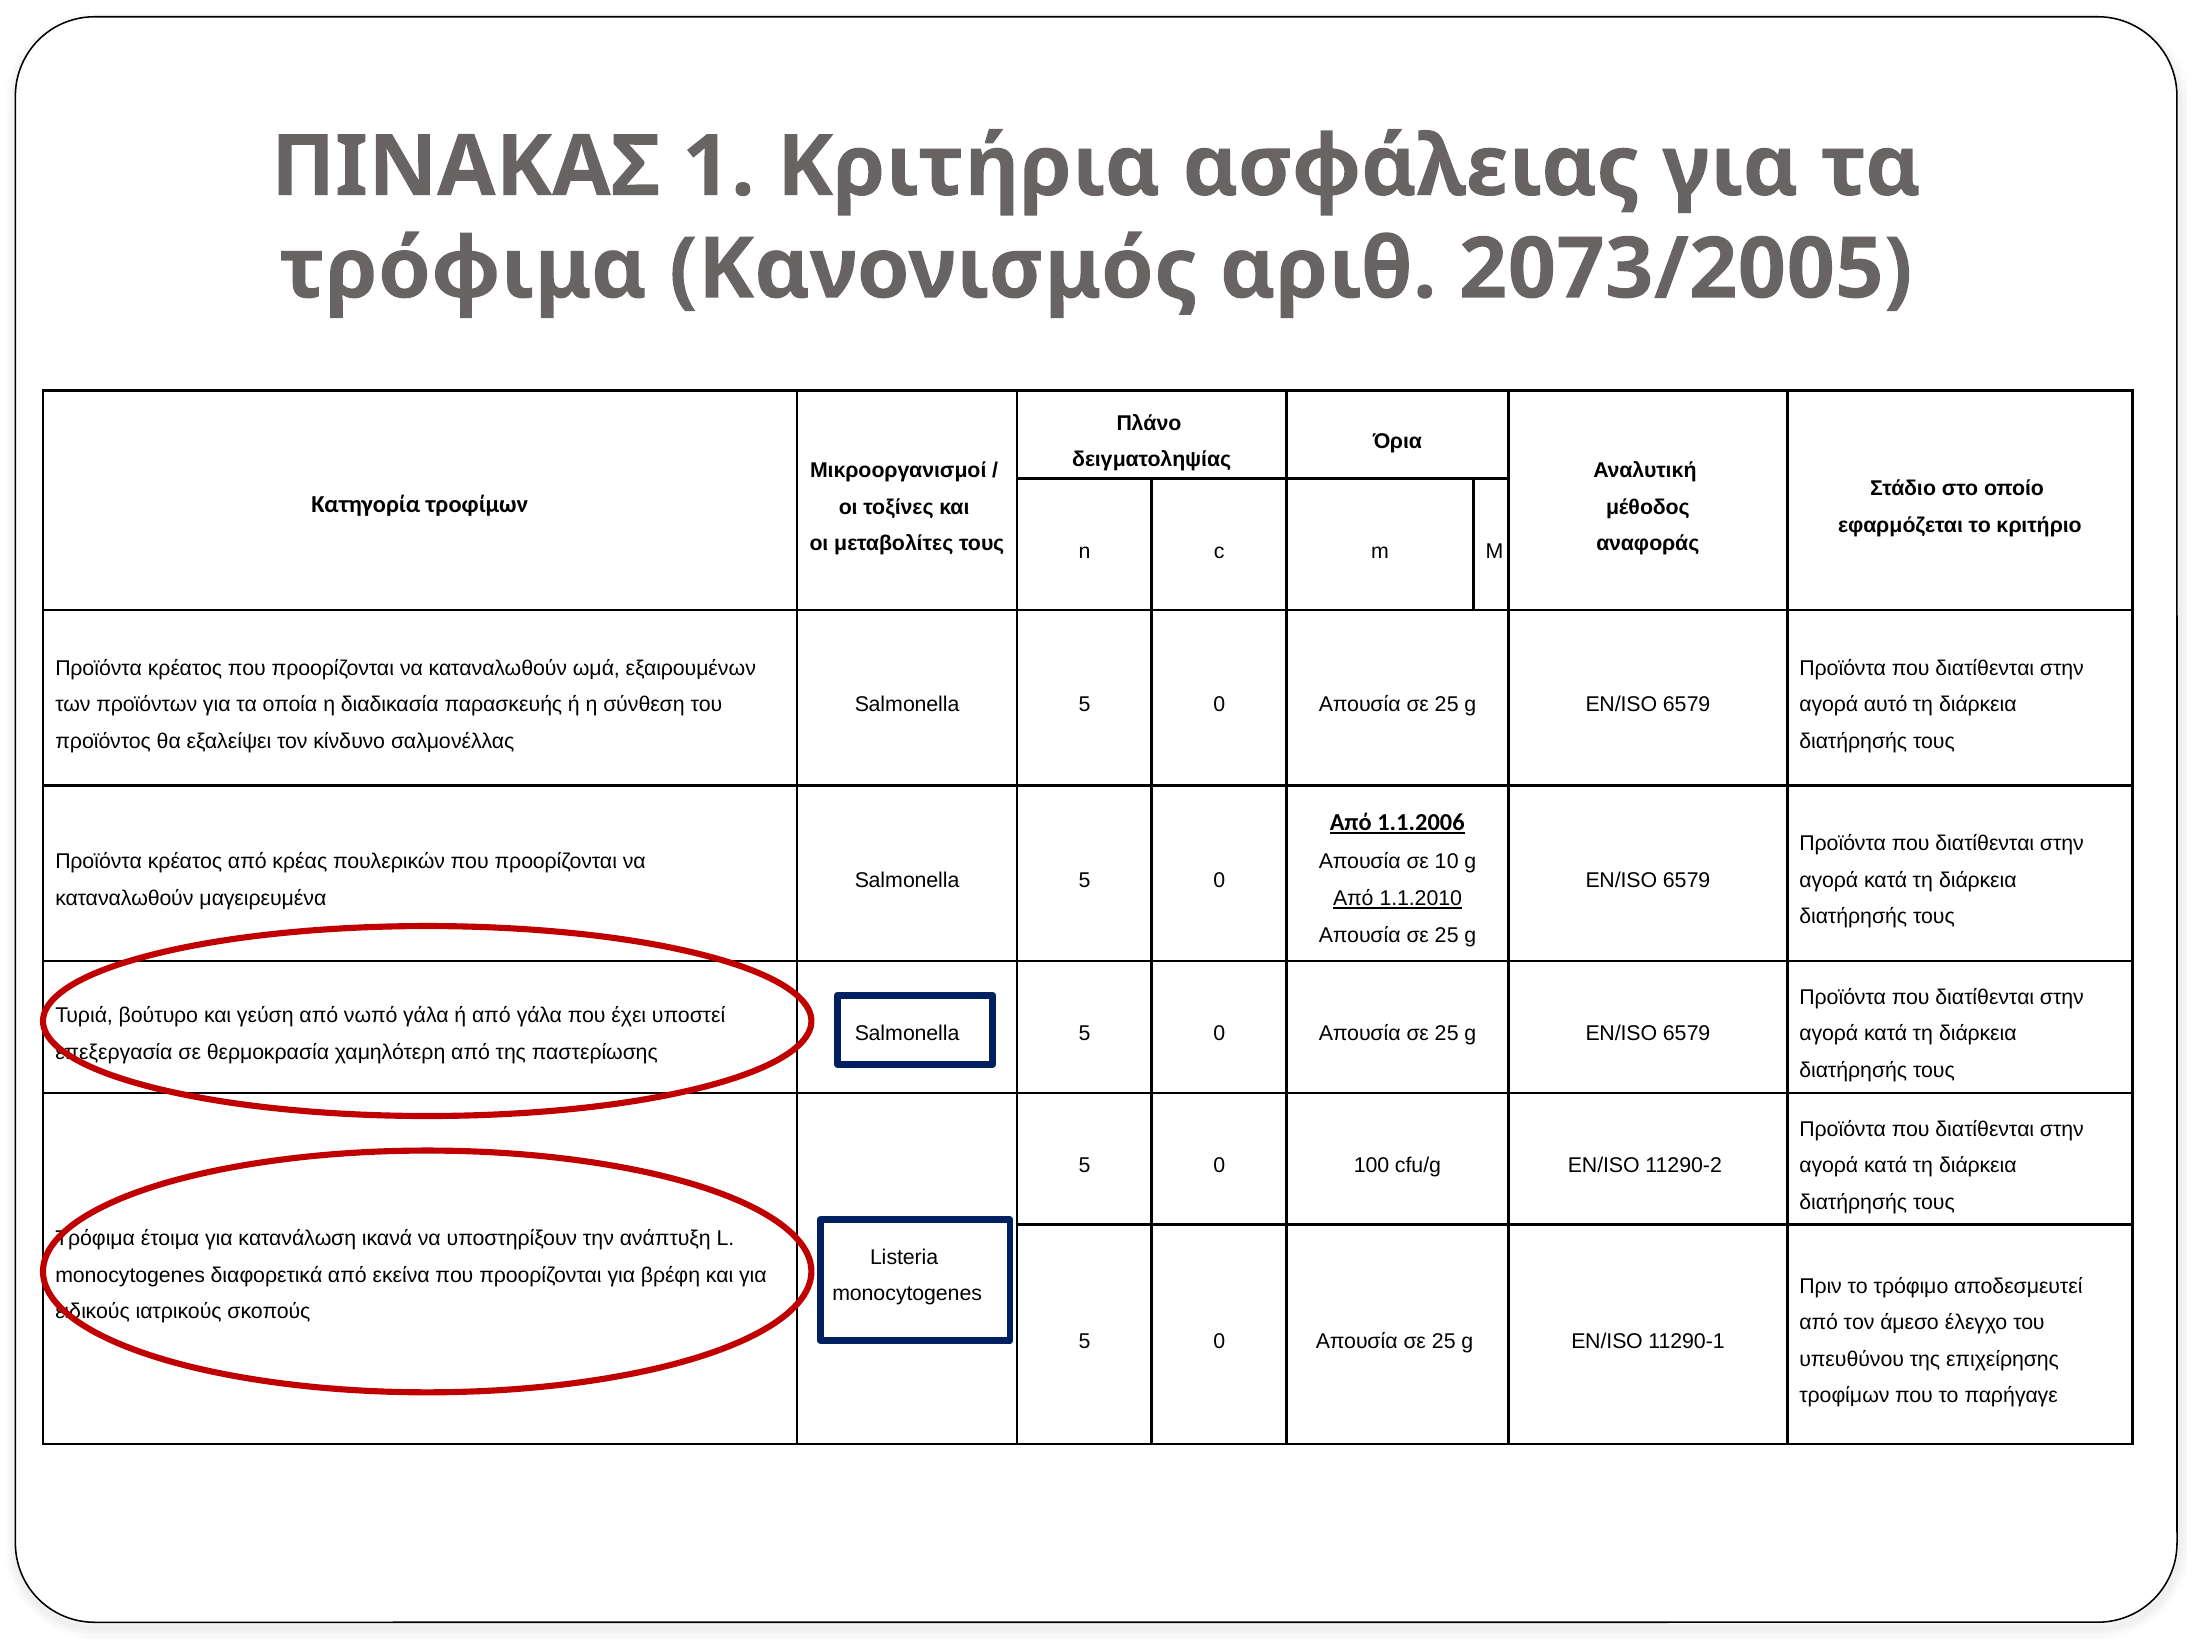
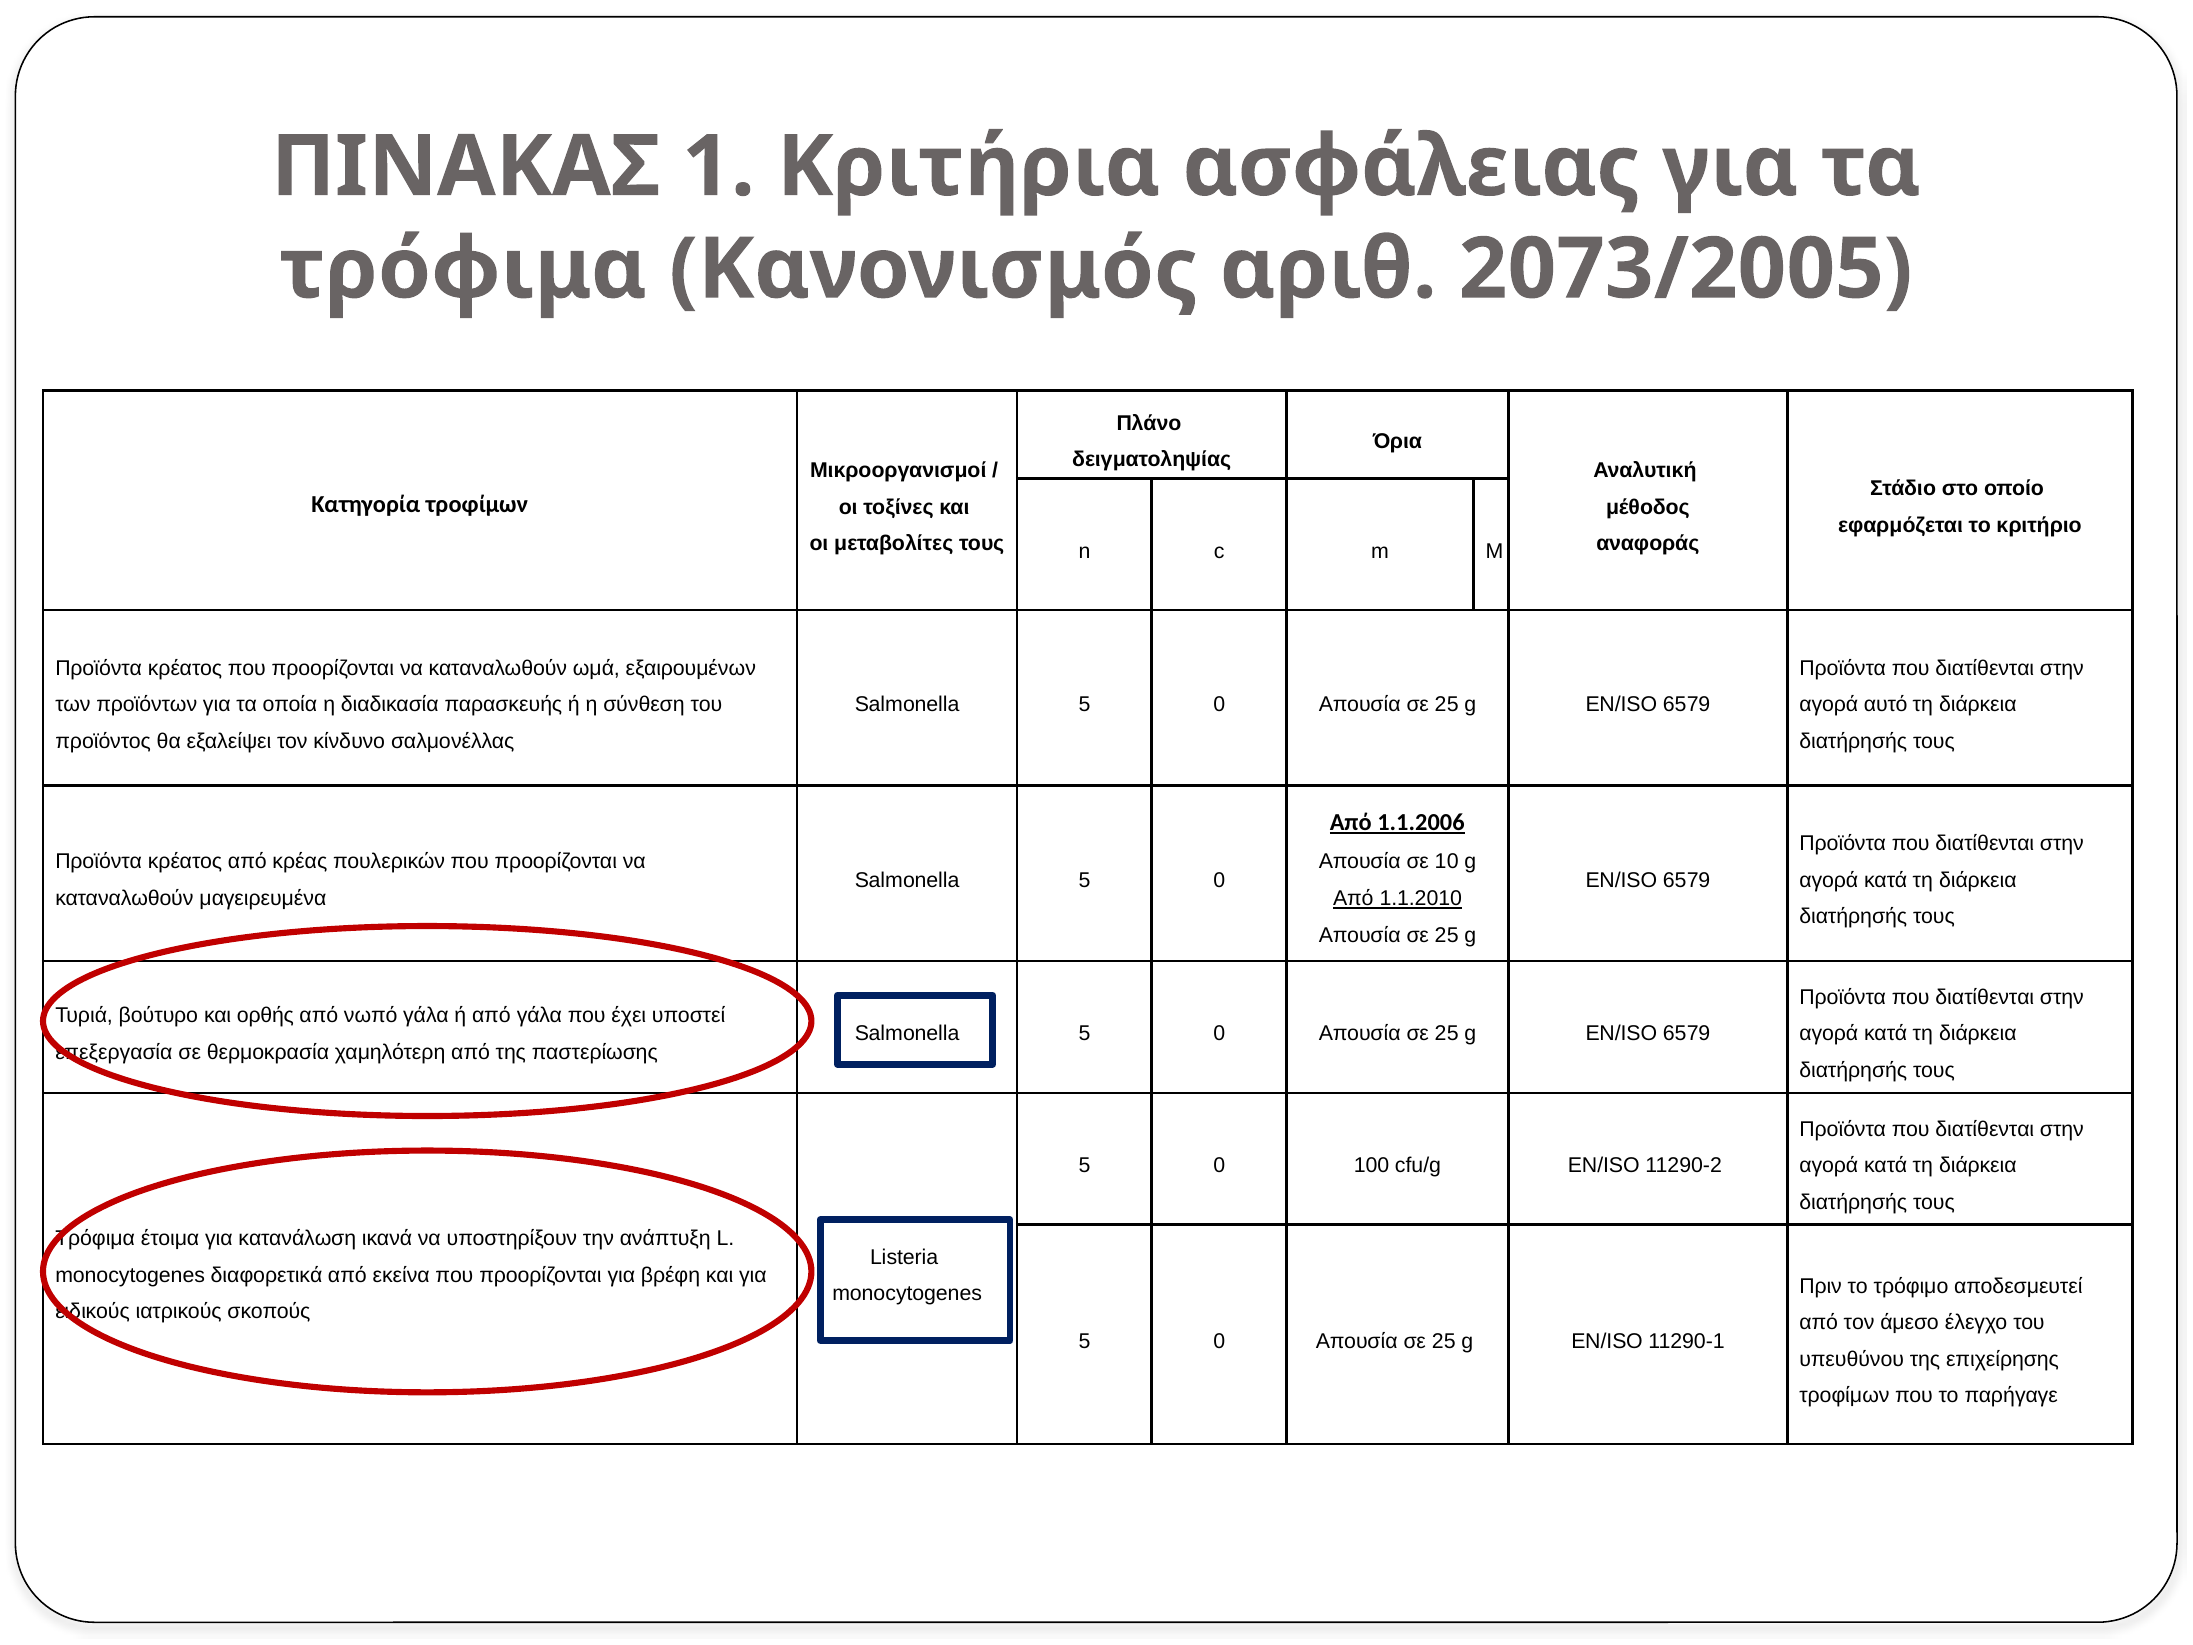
γεύση: γεύση -> ορθής (265, 1015)
